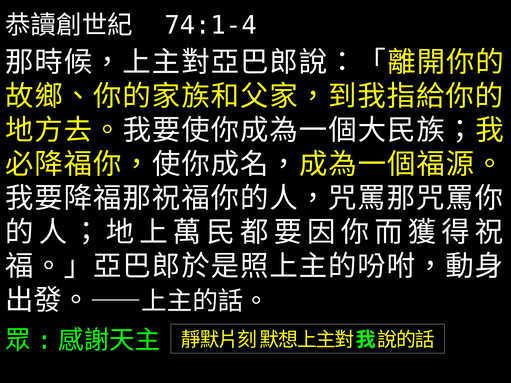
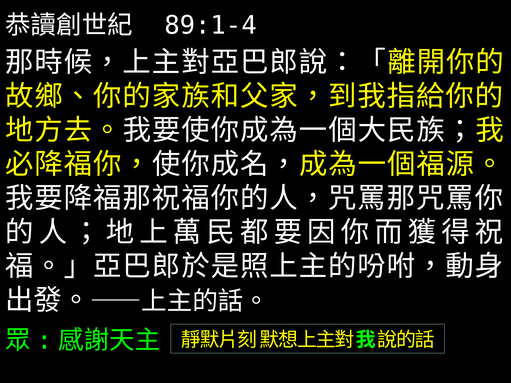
74:1-4: 74:1-4 -> 89:1-4 (211, 26)
